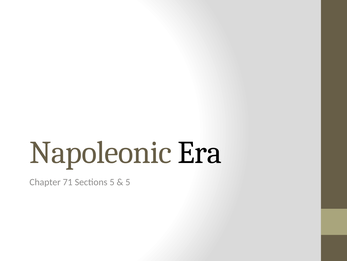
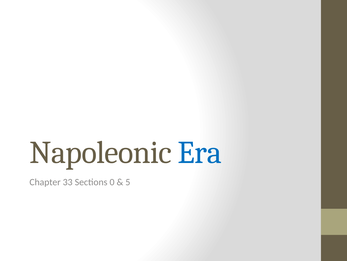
Era colour: black -> blue (200, 152)
71: 71 -> 33 (68, 182)
Sections 5: 5 -> 0 (112, 182)
